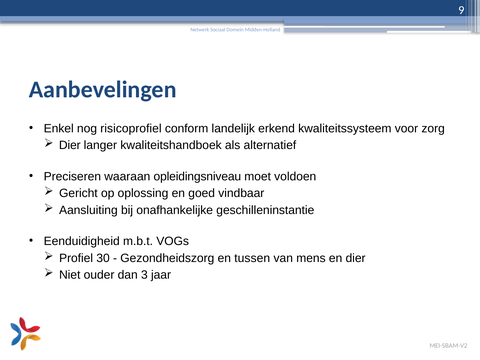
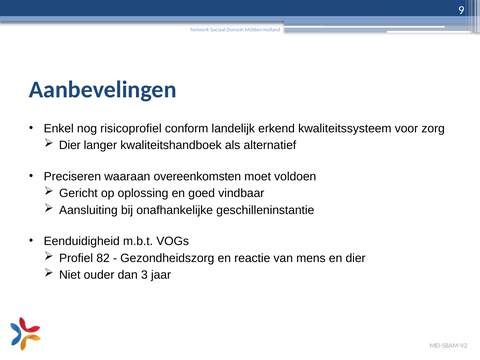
opleidingsniveau: opleidingsniveau -> overeenkomsten (197, 176)
30: 30 -> 82 (103, 258)
tussen: tussen -> reactie (252, 258)
